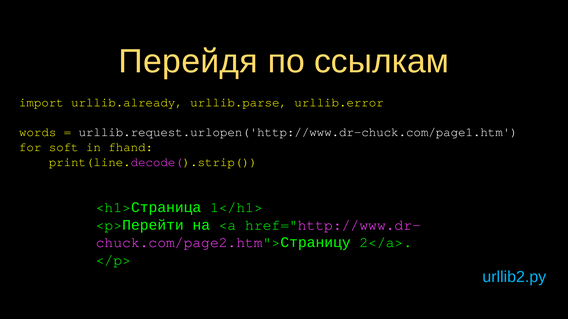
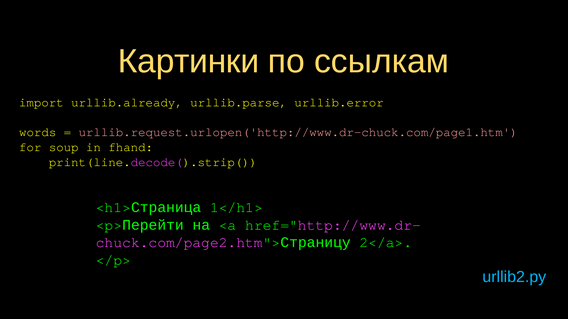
Перейдя: Перейдя -> Картинки (189, 62)
urllib.request.urlopen('http://www.dr-chuck.com/page1.htm colour: white -> pink (298, 132)
soft: soft -> soup (64, 147)
